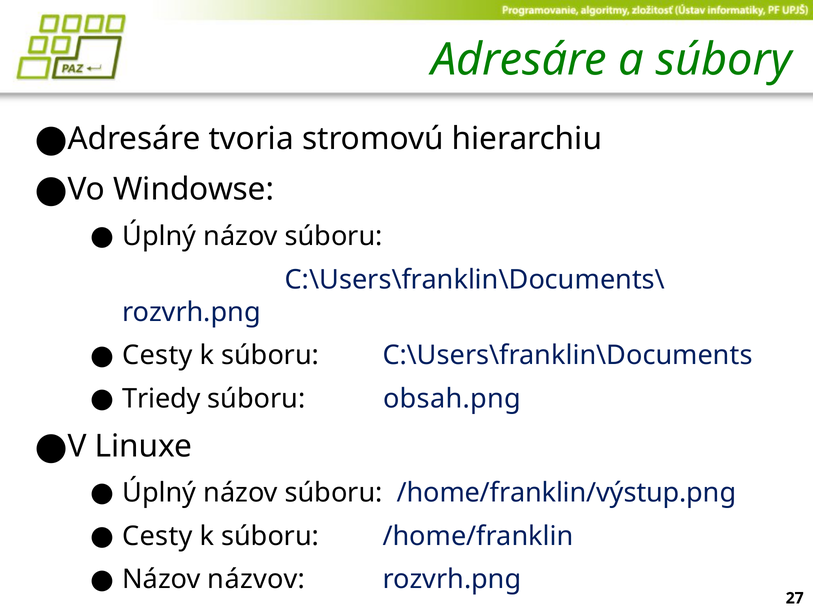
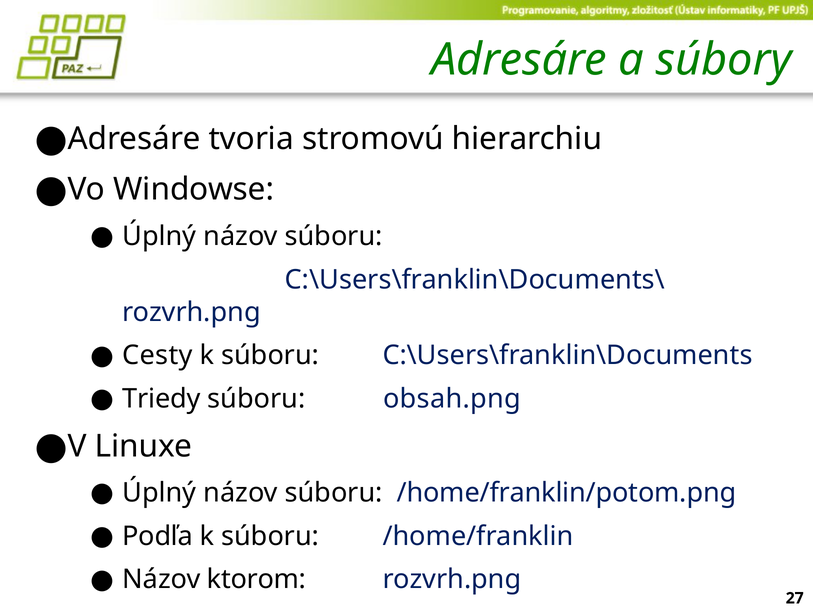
/home/franklin/výstup.png: /home/franklin/výstup.png -> /home/franklin/potom.png (566, 493)
Cesty: Cesty -> Podľa (158, 536)
názvov: názvov -> ktorom (257, 579)
